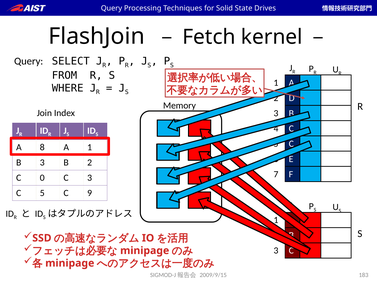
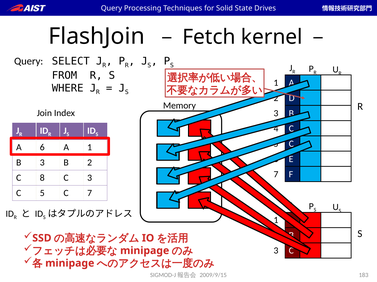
A 8: 8 -> 6 (42, 148)
0: 0 -> 8 (42, 178)
C 9: 9 -> 7 (90, 194)
